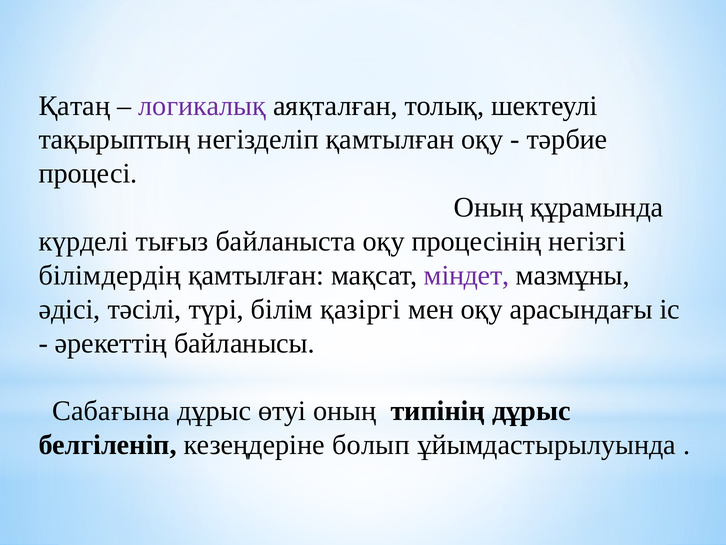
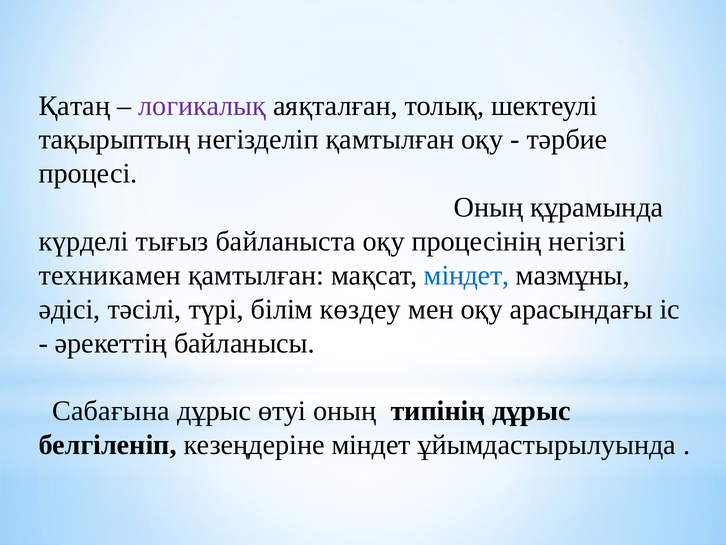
білімдердің: білімдердің -> техникамен (110, 275)
міндет colour: purple -> blue (467, 275)
қазіргі: қазіргі -> көздеу (360, 309)
кезеңдеріне болып: болып -> міндет (371, 445)
